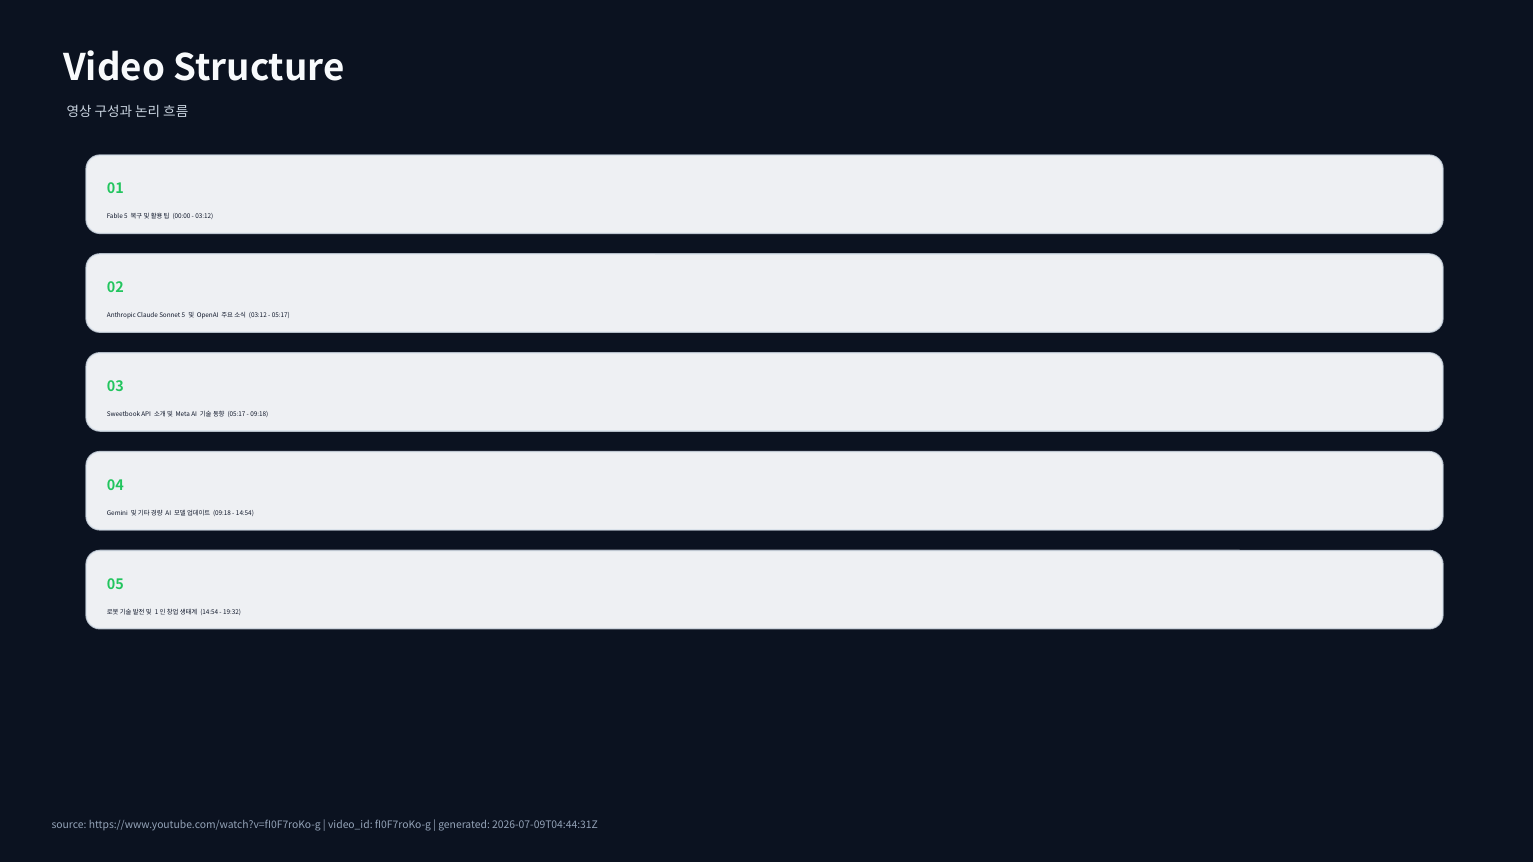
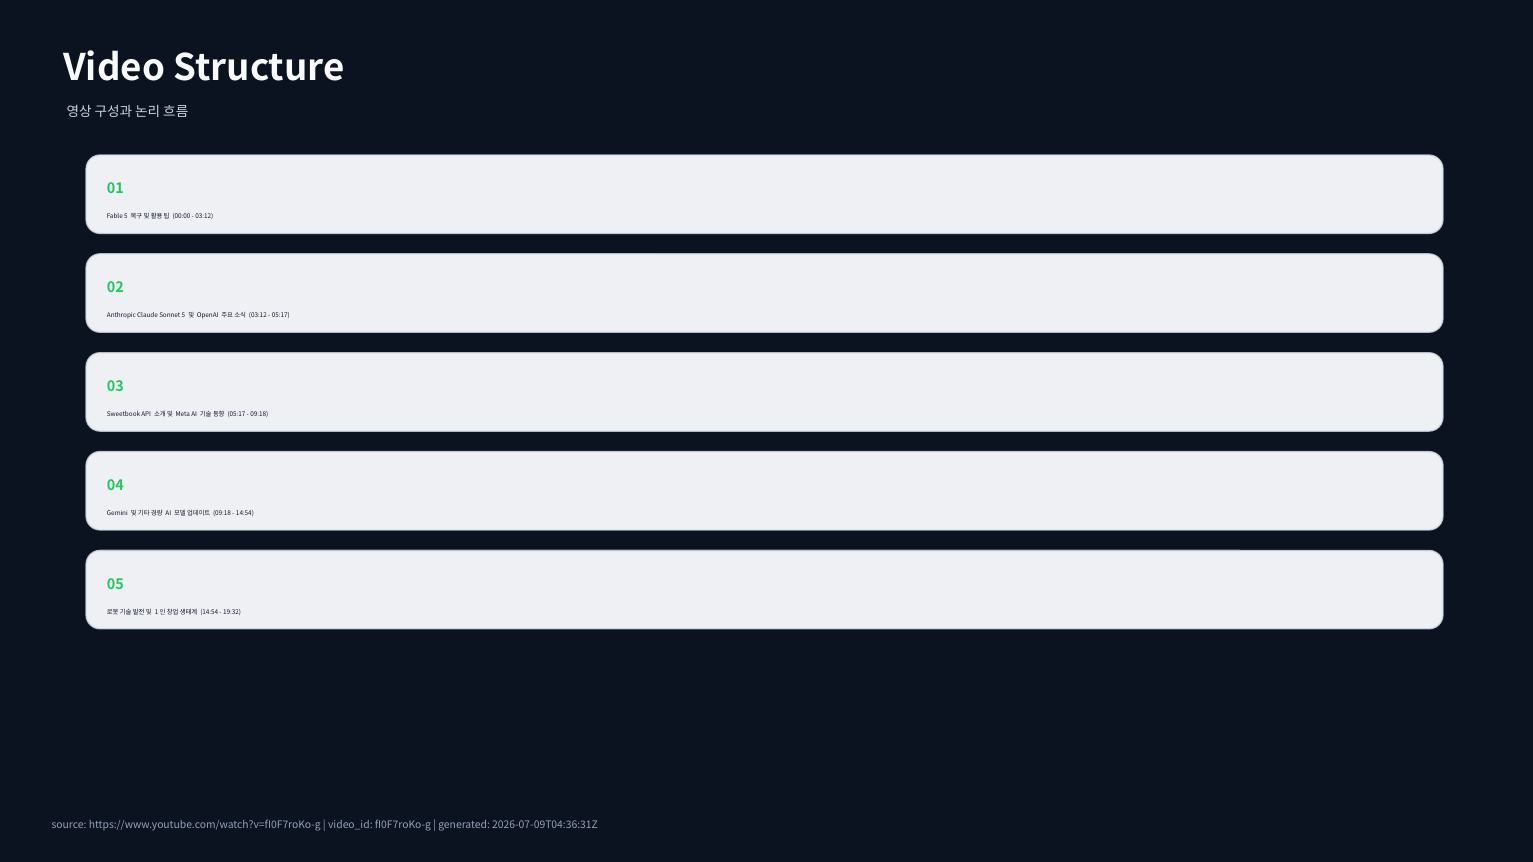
2026-07-09T04:44:31Z: 2026-07-09T04:44:31Z -> 2026-07-09T04:36:31Z (545, 826)
